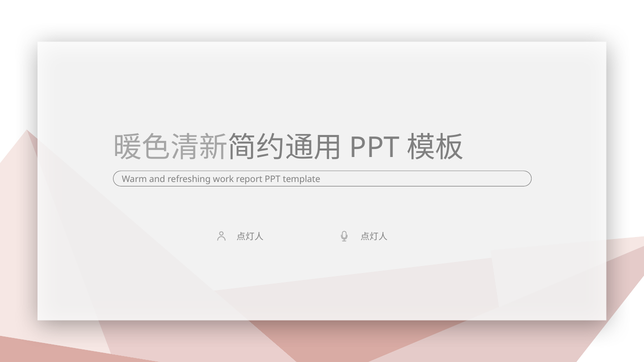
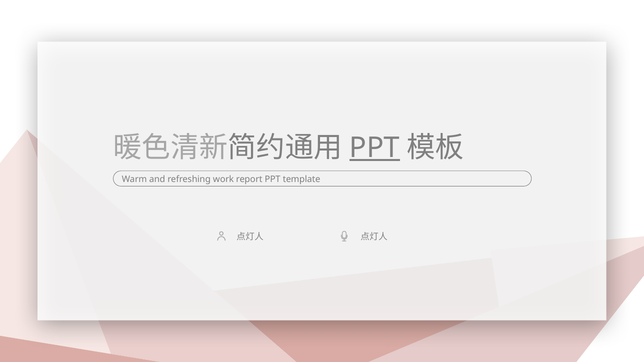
PPT underline: none -> present (375, 148)
